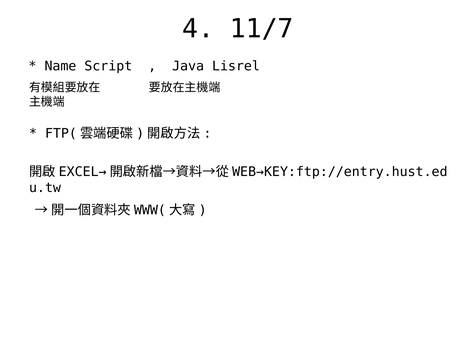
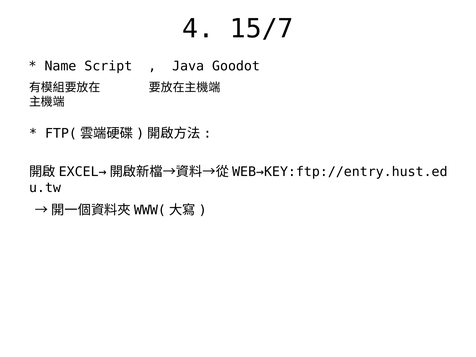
11/7: 11/7 -> 15/7 (262, 29)
Lisrel: Lisrel -> Goodot (236, 66)
